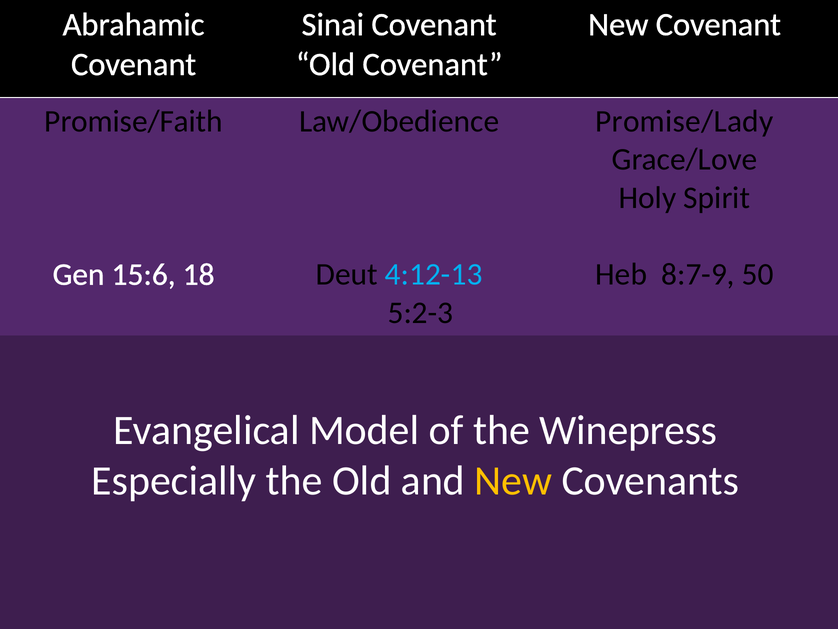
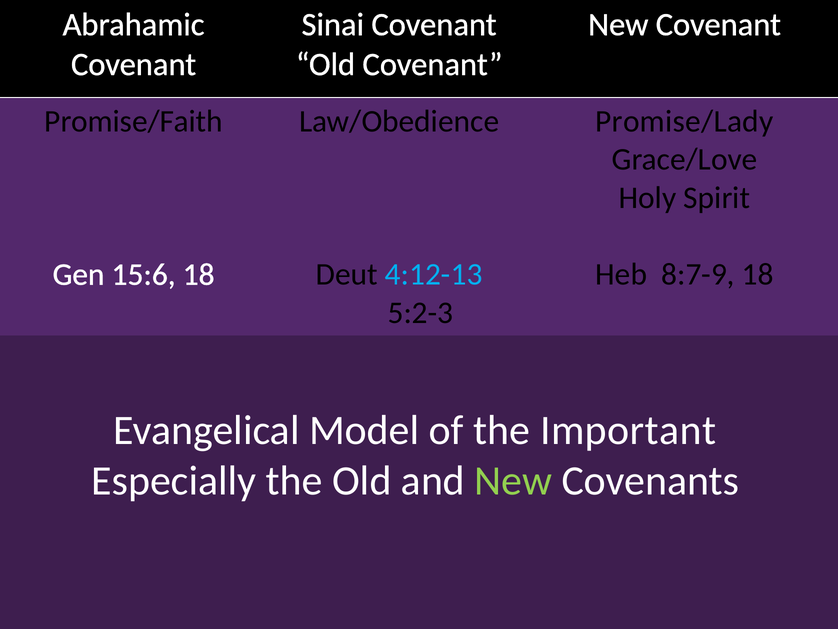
8:7-9 50: 50 -> 18 (758, 274)
Winepress: Winepress -> Important (628, 430)
New colour: yellow -> light green (513, 480)
